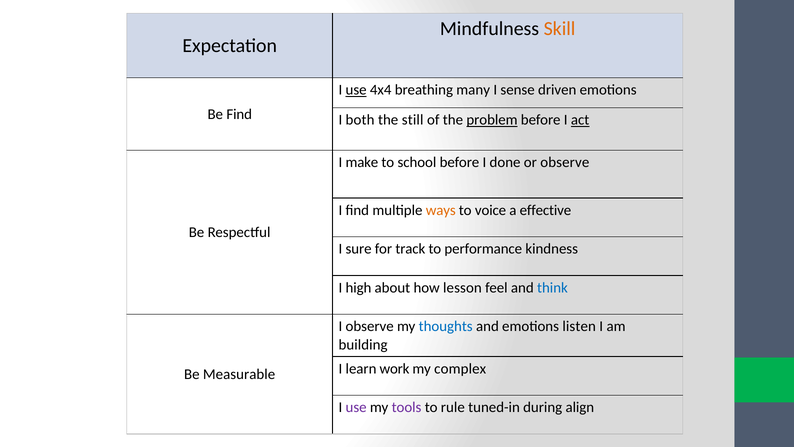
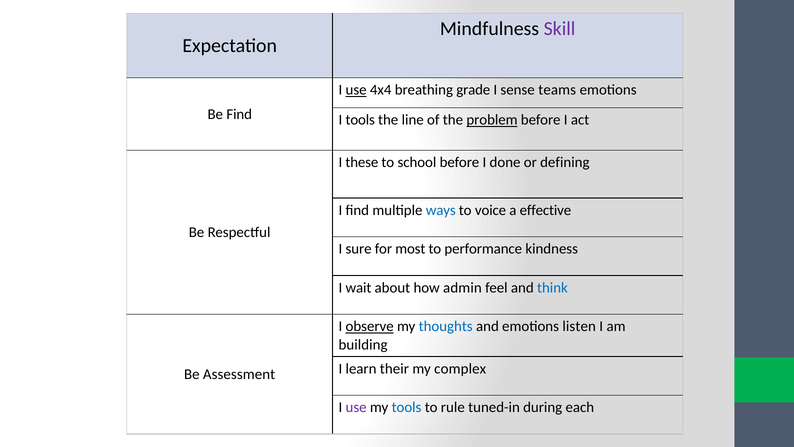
Skill colour: orange -> purple (560, 28)
many: many -> grade (473, 90)
driven: driven -> teams (557, 90)
I both: both -> tools (360, 120)
still: still -> line (413, 120)
act underline: present -> none (580, 120)
make: make -> these (362, 162)
or observe: observe -> defining (565, 162)
ways colour: orange -> blue (441, 210)
track: track -> most (410, 249)
high: high -> wait (358, 287)
lesson: lesson -> admin (462, 287)
observe underline: none -> present (370, 326)
work: work -> their (394, 368)
Measurable: Measurable -> Assessment (239, 374)
tools colour: purple -> blue (407, 407)
align: align -> each (580, 407)
